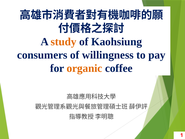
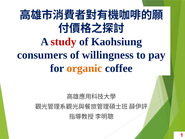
study colour: orange -> red (64, 42)
